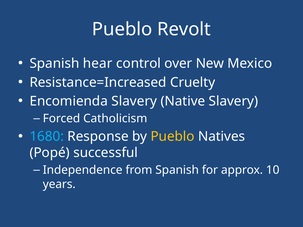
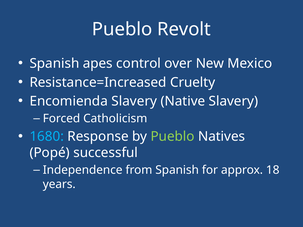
hear: hear -> apes (98, 64)
Pueblo colour: yellow -> light green (173, 137)
10: 10 -> 18 (273, 170)
